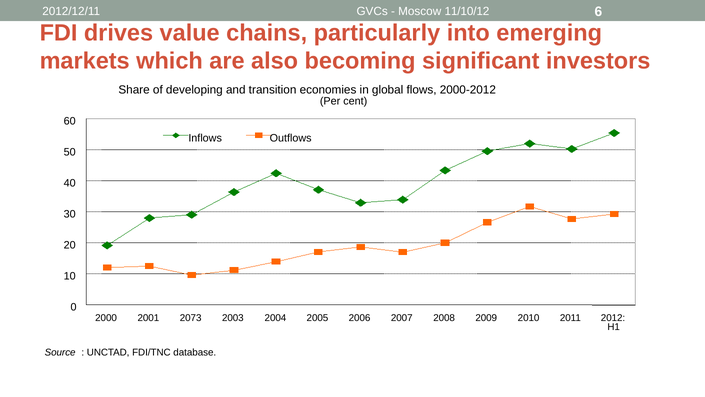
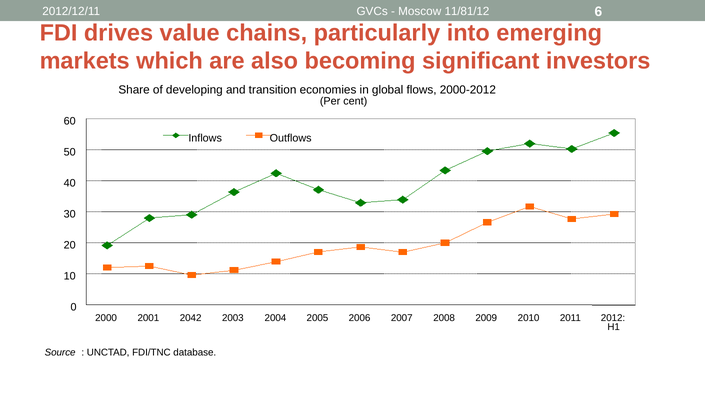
11/10/12: 11/10/12 -> 11/81/12 (467, 11)
2073: 2073 -> 2042 (191, 318)
